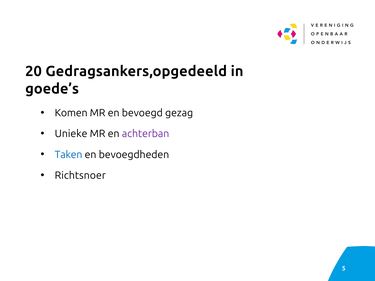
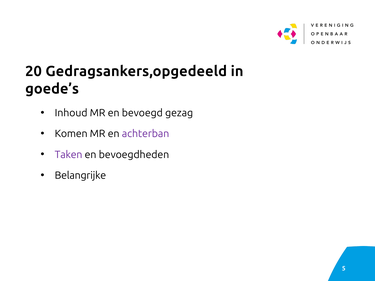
Komen: Komen -> Inhoud (71, 113)
Unieke: Unieke -> Komen (71, 134)
Taken colour: blue -> purple (69, 155)
Richtsnoer: Richtsnoer -> Belangrijke (80, 176)
